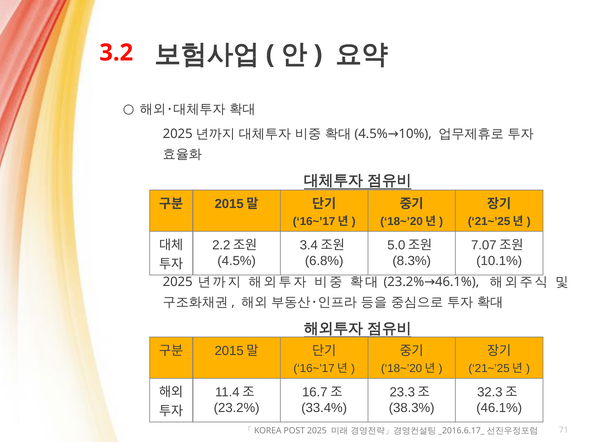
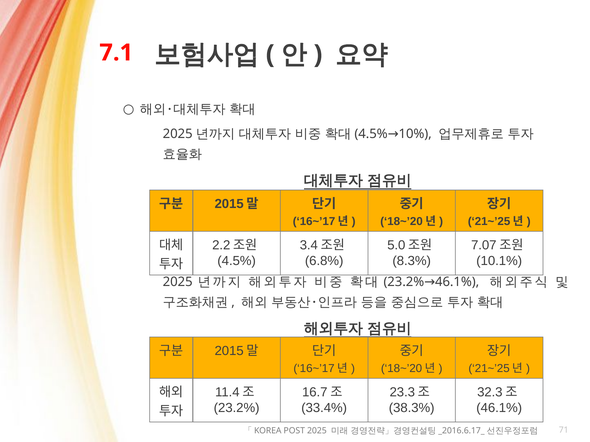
3.2: 3.2 -> 7.1 (116, 53)
